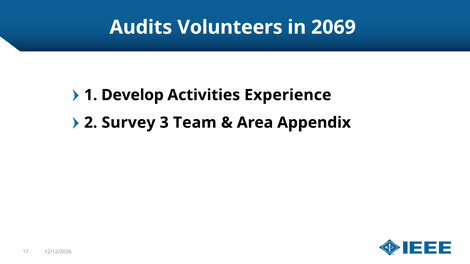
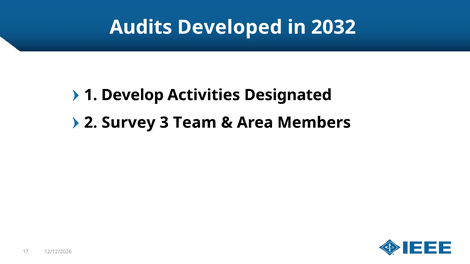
Volunteers: Volunteers -> Developed (230, 27)
2069: 2069 -> 2032 (333, 27)
Experience: Experience -> Designated (288, 95)
Appendix: Appendix -> Members (314, 123)
